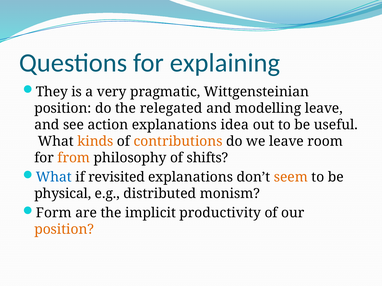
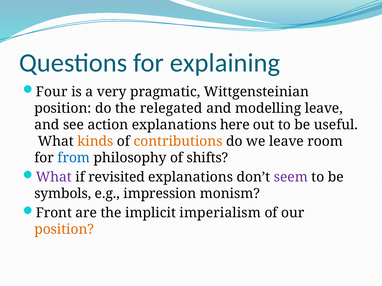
They: They -> Four (52, 92)
idea: idea -> here (235, 125)
from colour: orange -> blue (74, 158)
What colour: blue -> purple (54, 177)
seem colour: orange -> purple (291, 177)
physical: physical -> symbols (63, 194)
distributed: distributed -> impression (160, 194)
Form: Form -> Front (54, 213)
productivity: productivity -> imperialism (220, 213)
